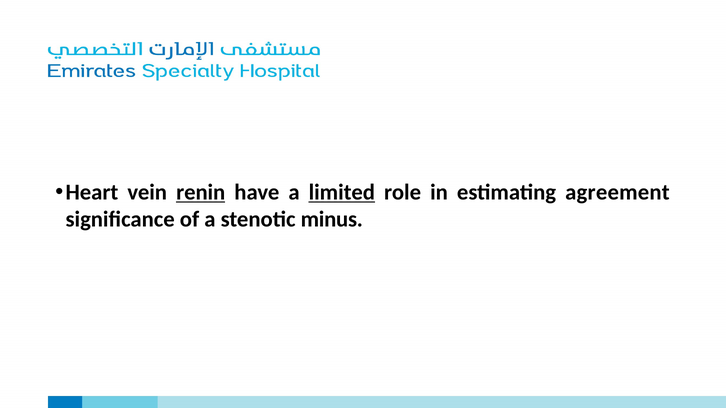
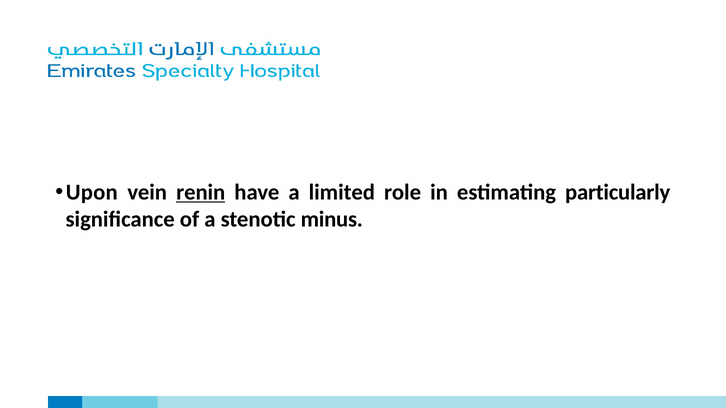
Heart: Heart -> Upon (92, 192)
limited underline: present -> none (342, 192)
agreement: agreement -> particularly (618, 192)
